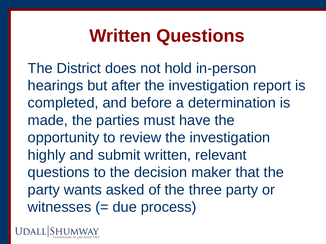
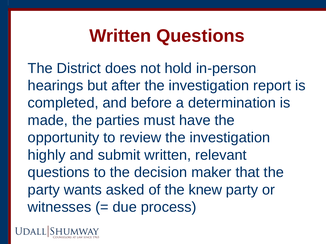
three: three -> knew (205, 190)
